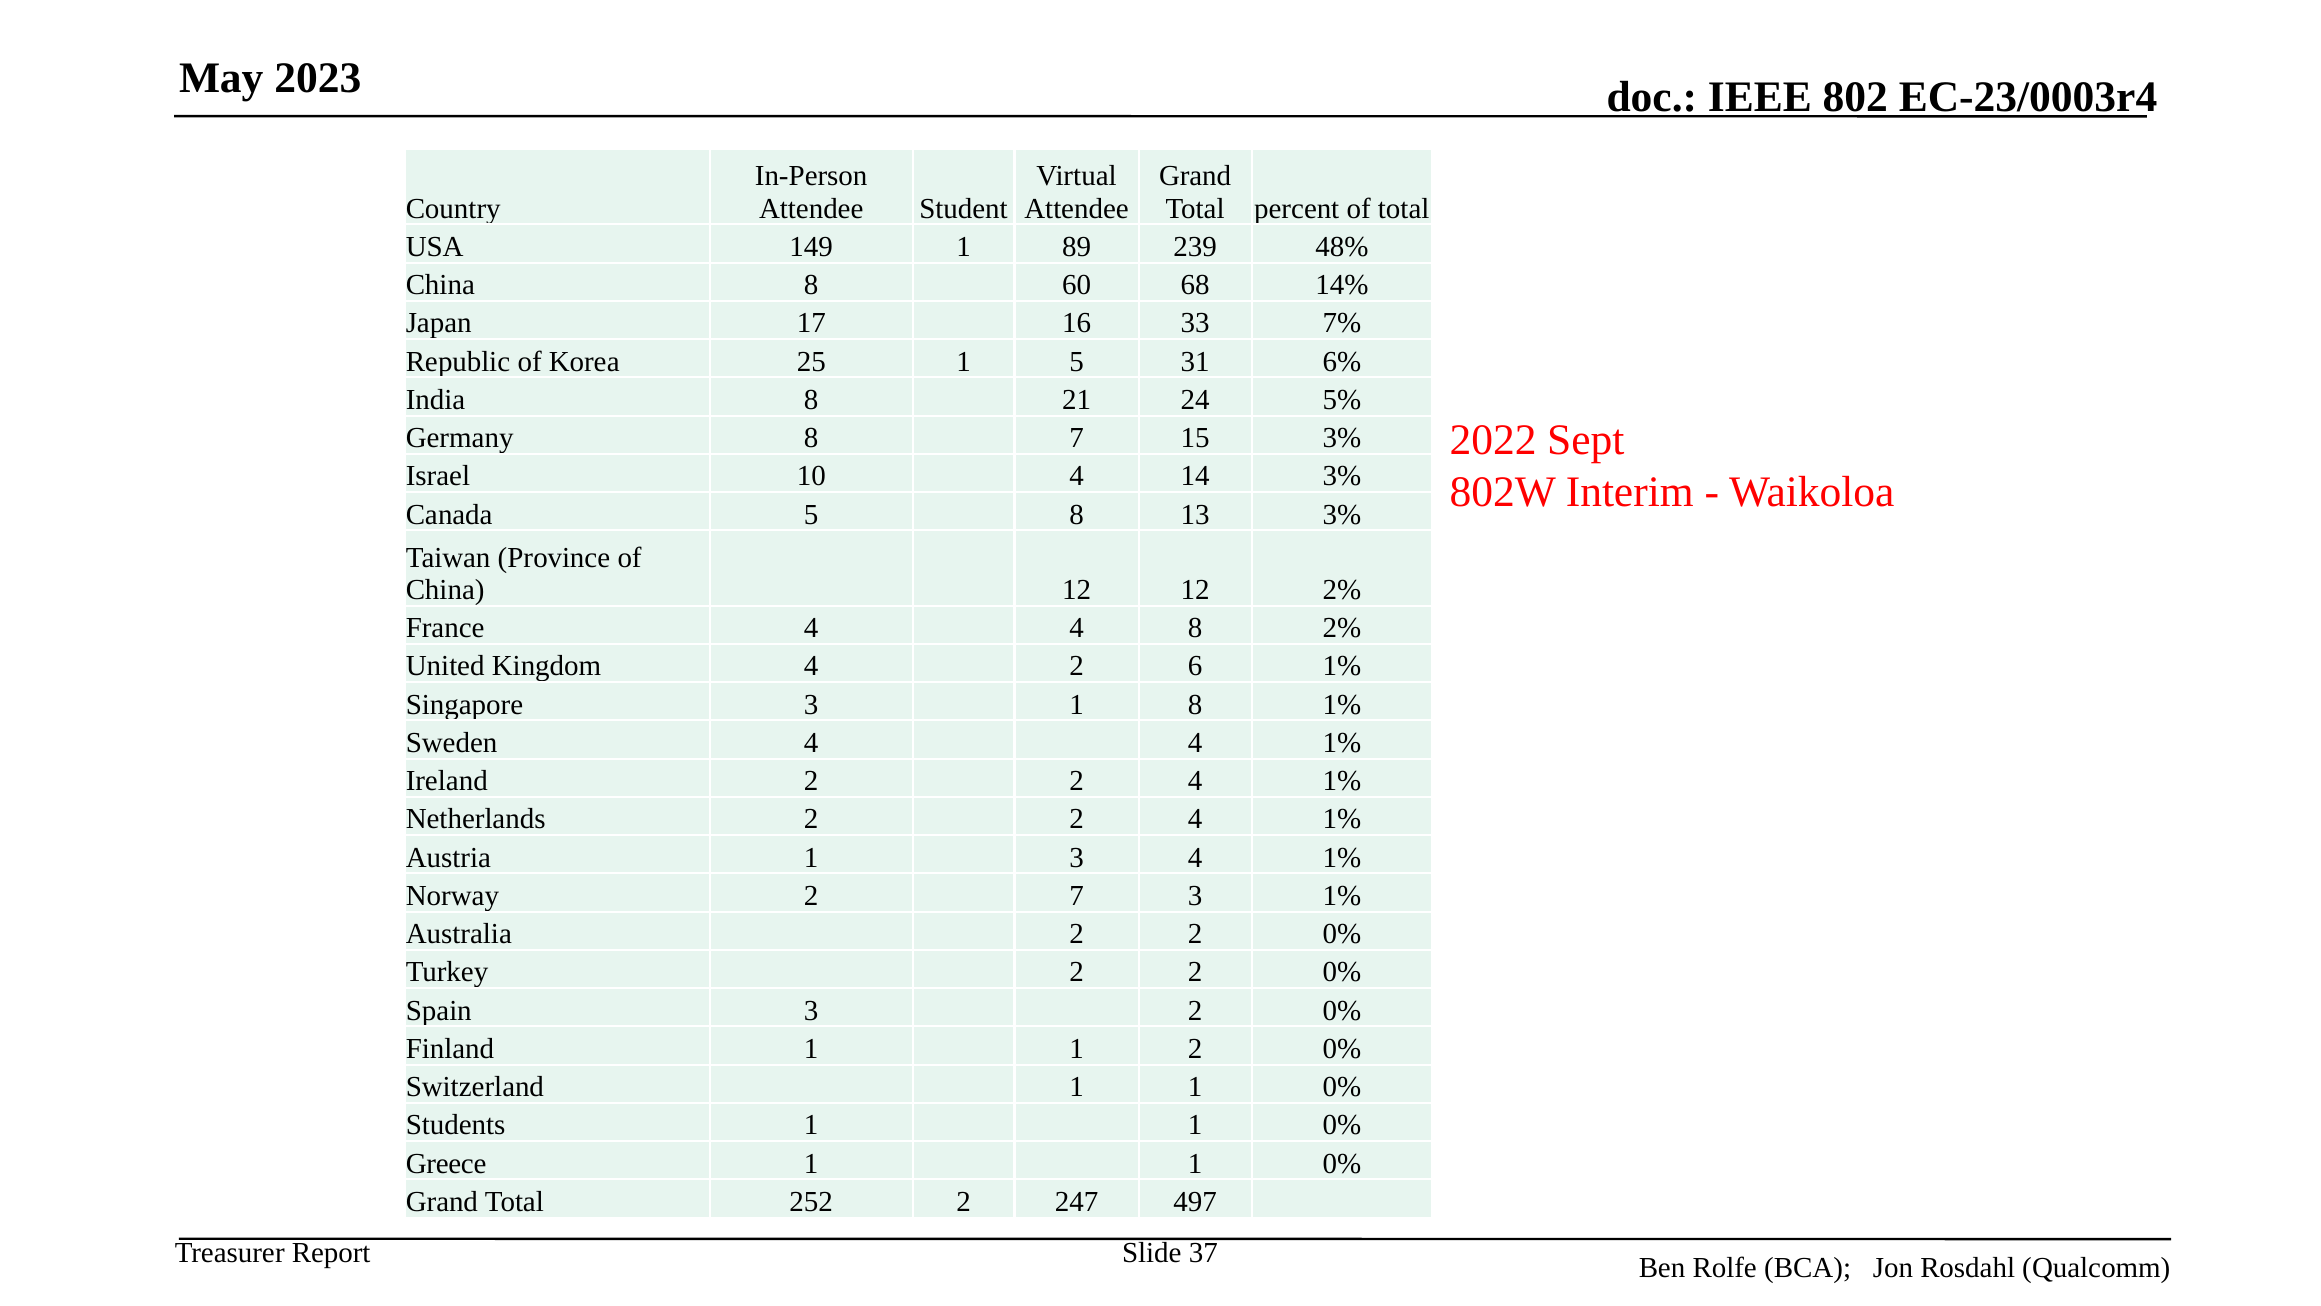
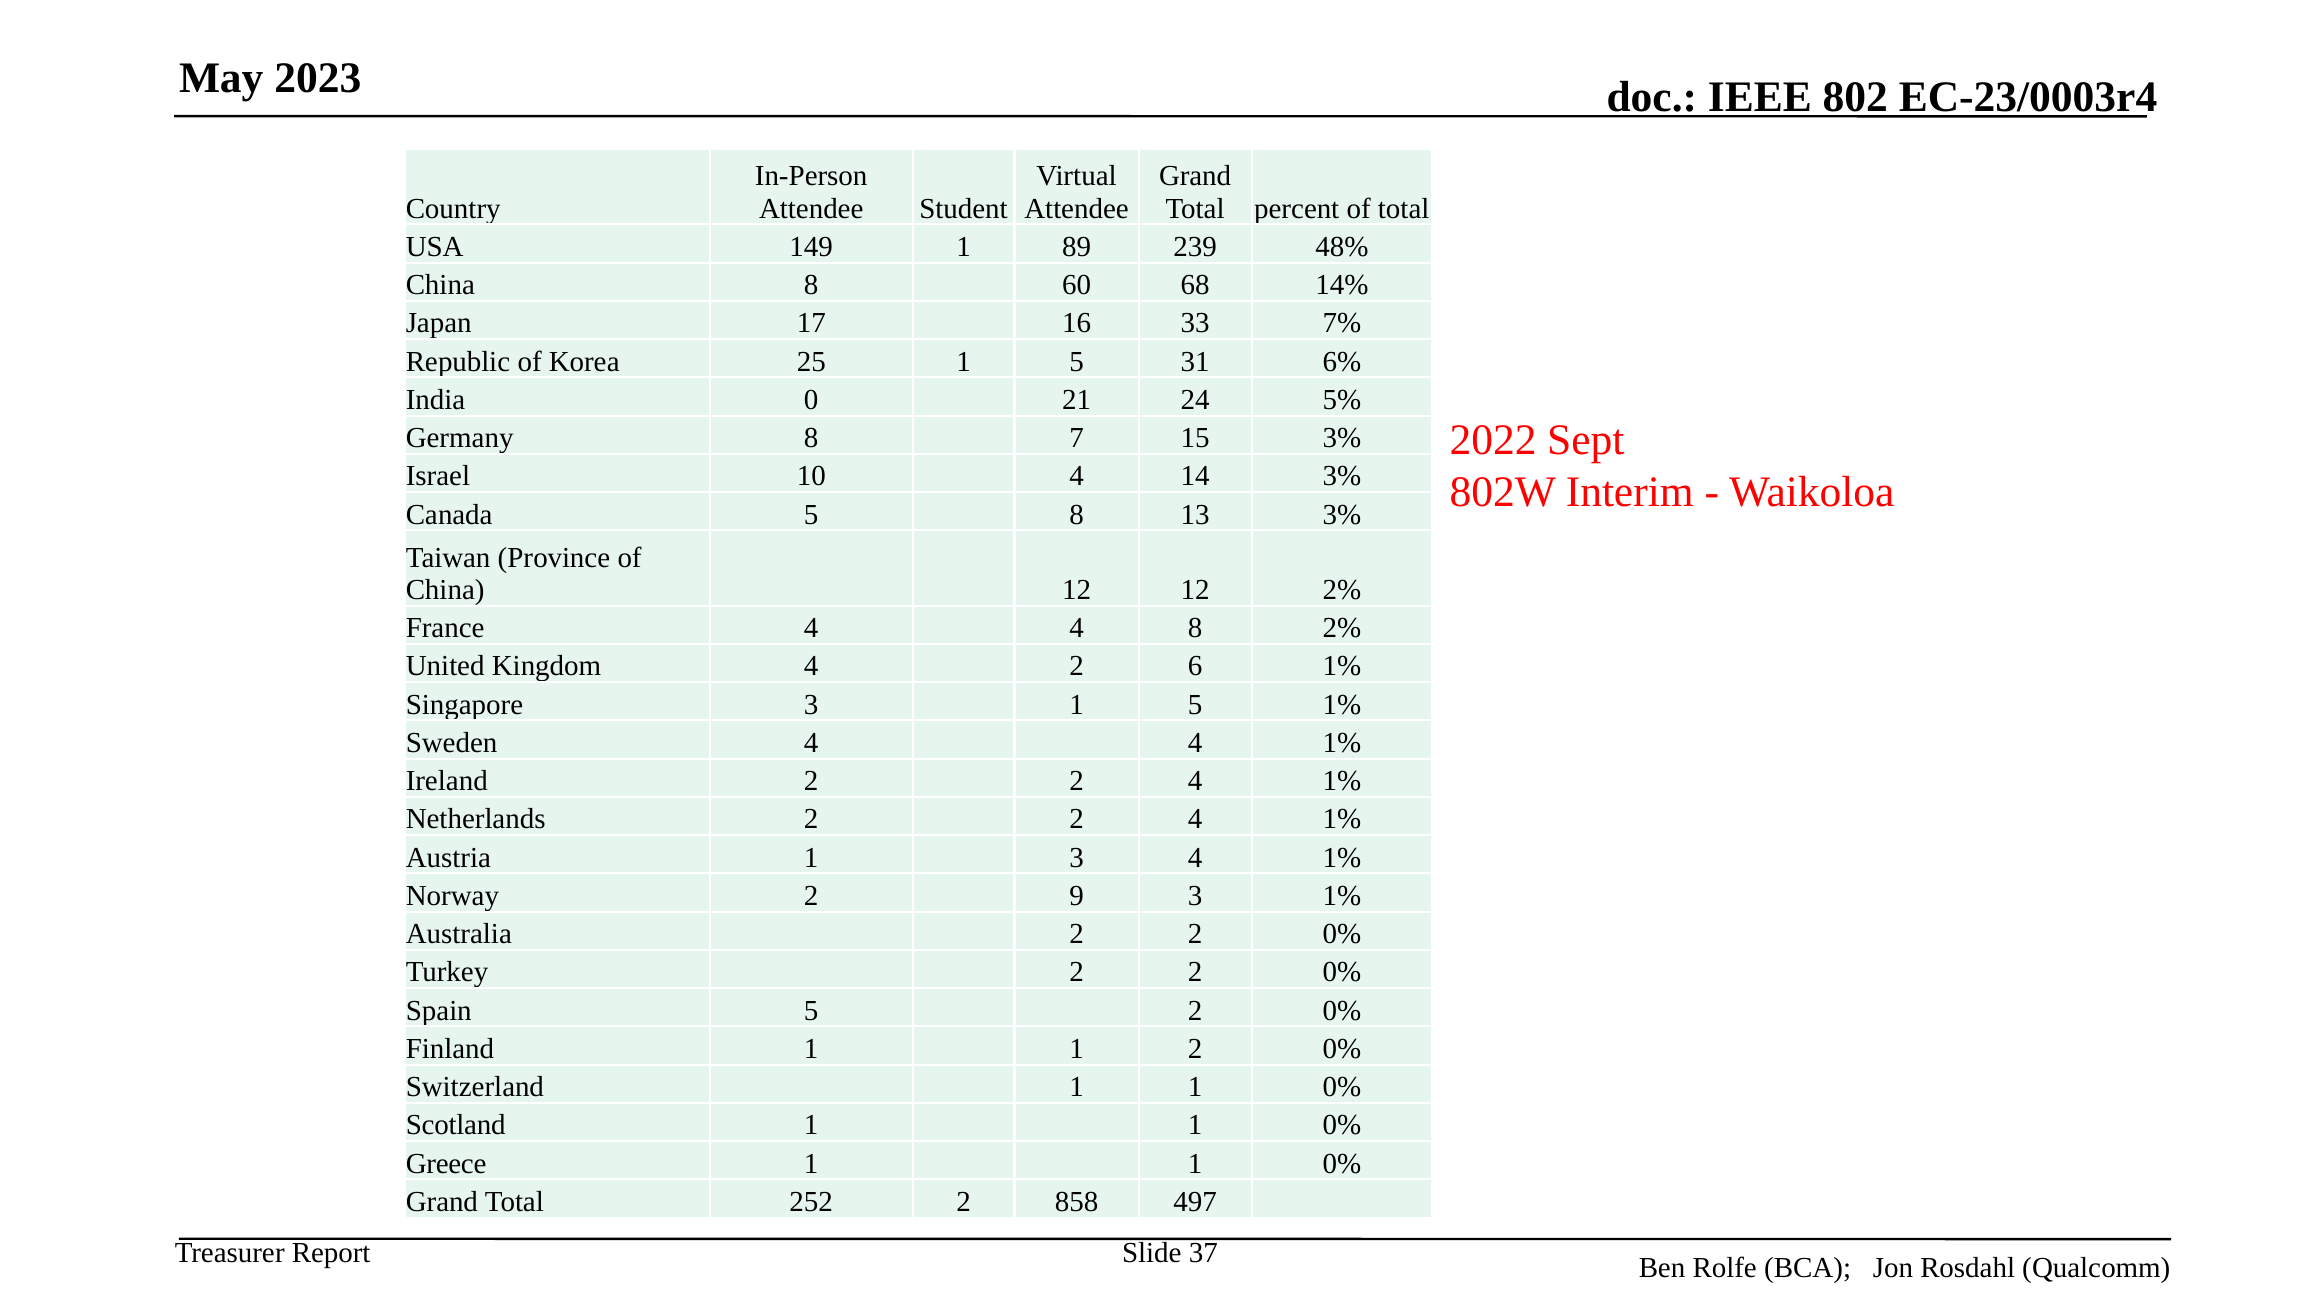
India 8: 8 -> 0 (811, 400)
3 1 8: 8 -> 5 (1195, 704)
2 7: 7 -> 9 (1077, 895)
Spain 3: 3 -> 5 (811, 1010)
Students: Students -> Scotland (456, 1125)
247: 247 -> 858 (1077, 1201)
